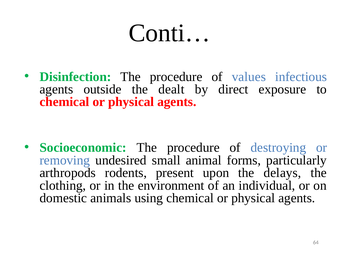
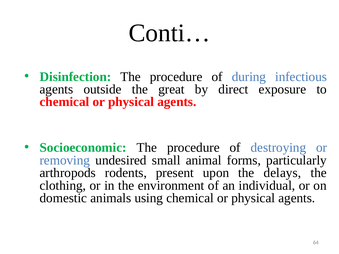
values: values -> during (249, 77)
dealt: dealt -> great (171, 89)
